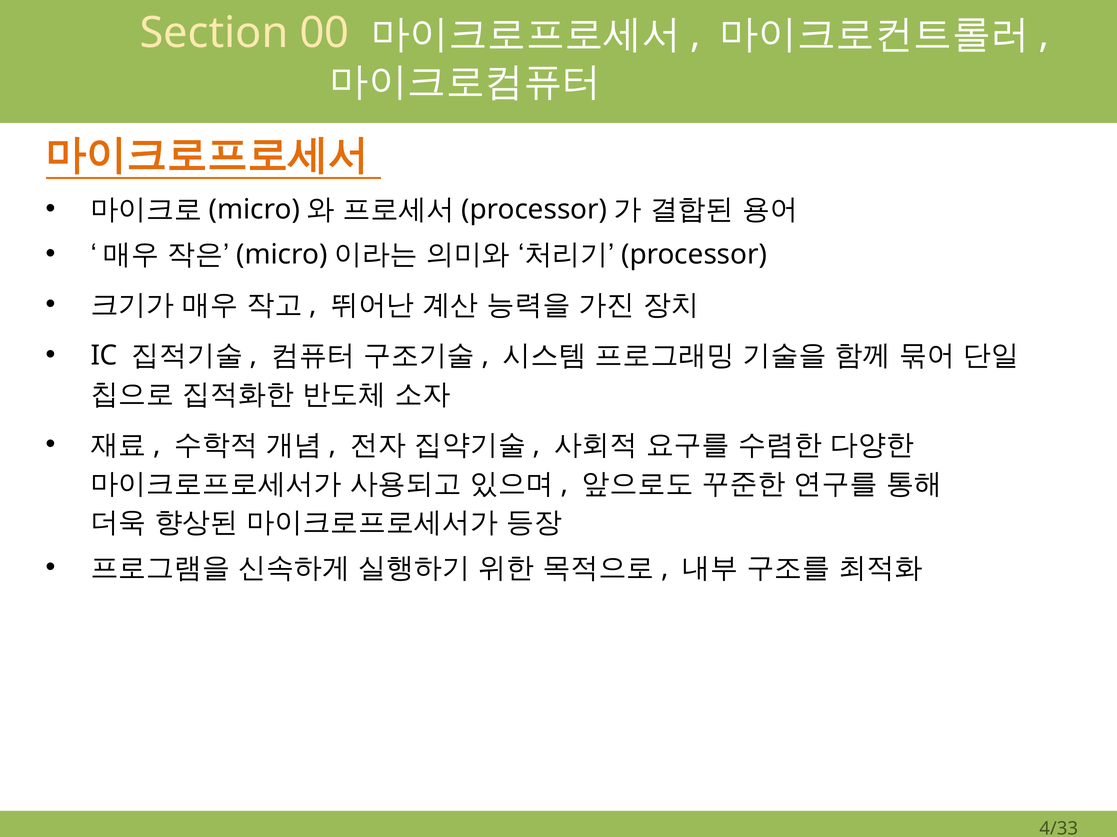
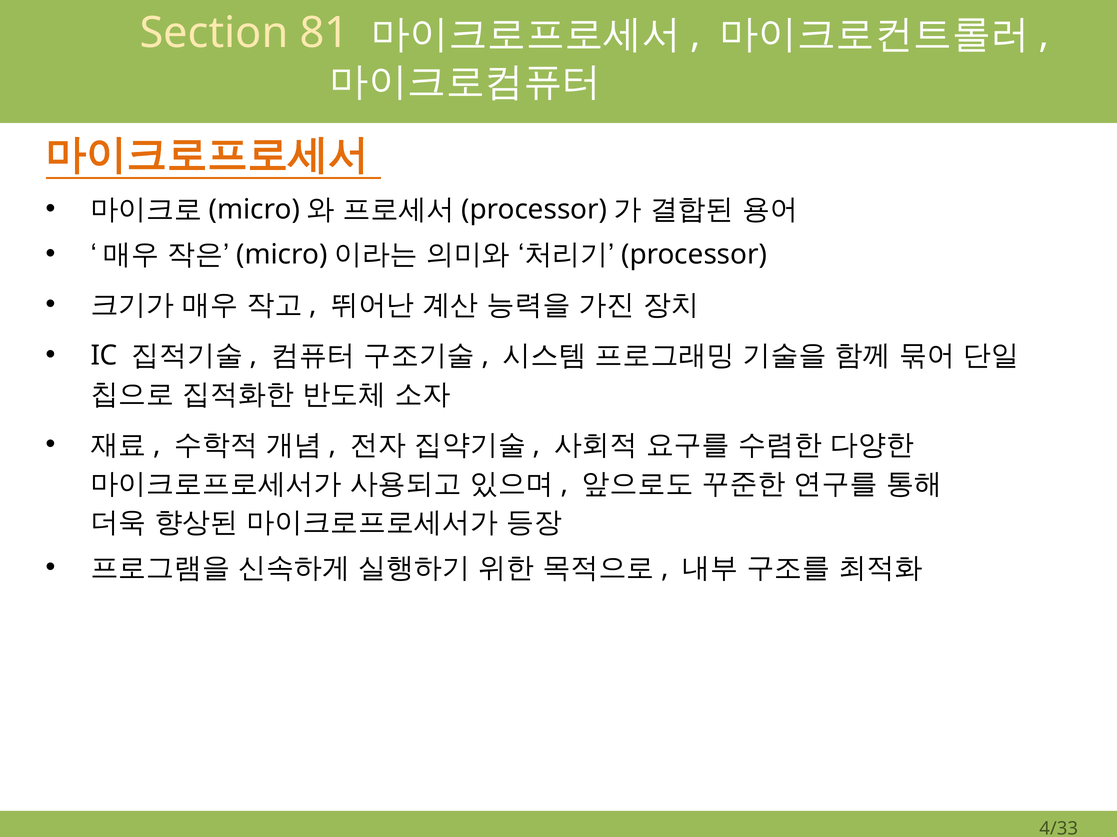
00: 00 -> 81 (324, 33)
